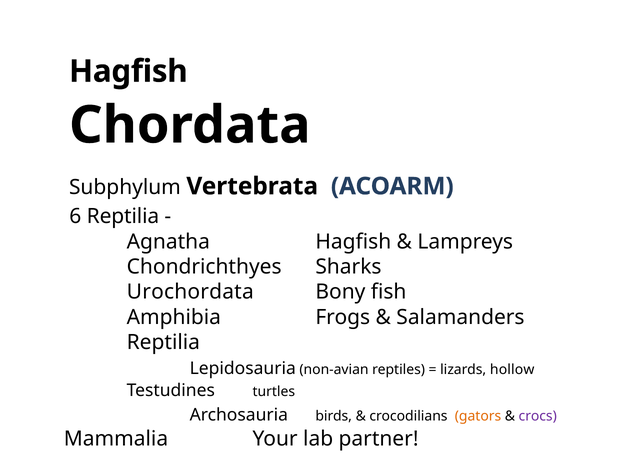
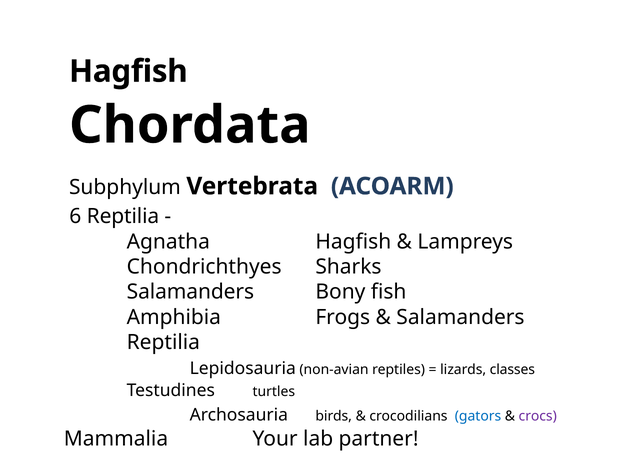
Urochordata: Urochordata -> Salamanders (190, 292)
hollow: hollow -> classes (512, 370)
gators colour: orange -> blue (478, 416)
